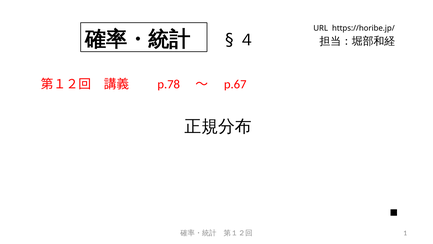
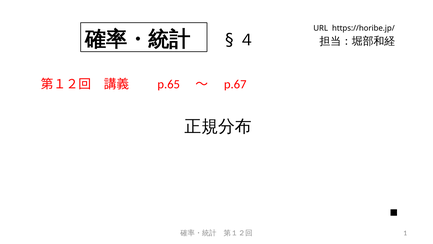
p.78: p.78 -> p.65 (169, 84)
